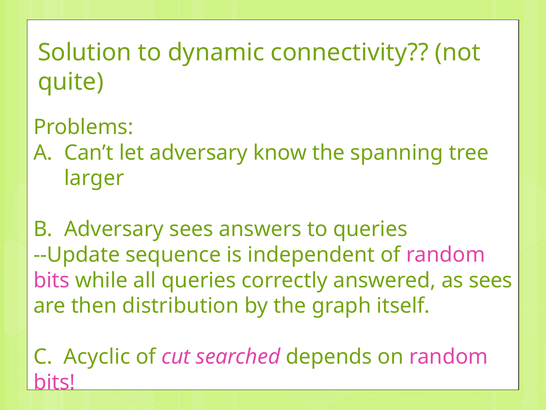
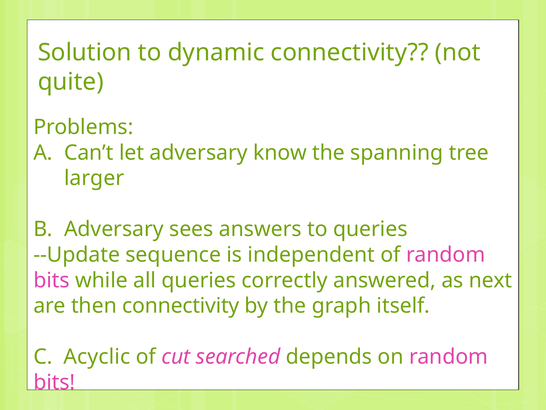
as sees: sees -> next (491, 280)
then distribution: distribution -> connectivity (181, 306)
